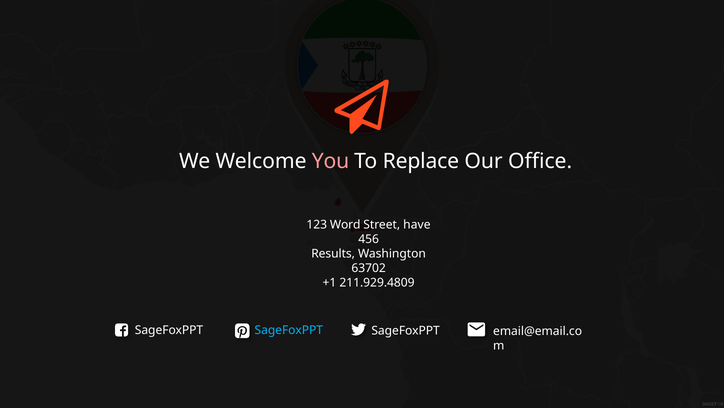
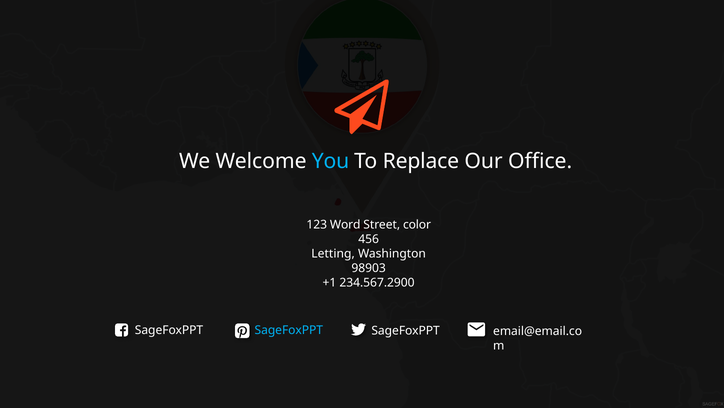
You colour: pink -> light blue (331, 161)
have: have -> color (417, 224)
Results: Results -> Letting (333, 253)
63702: 63702 -> 98903 (369, 268)
211.929.4809: 211.929.4809 -> 234.567.2900 (377, 282)
